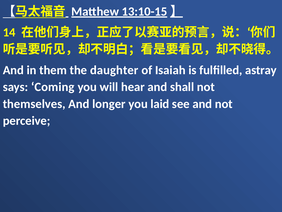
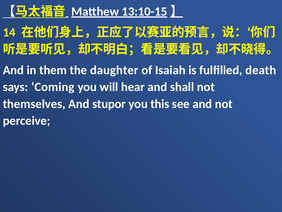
astray: astray -> death (261, 70)
longer: longer -> stupor (109, 104)
laid: laid -> this (160, 104)
